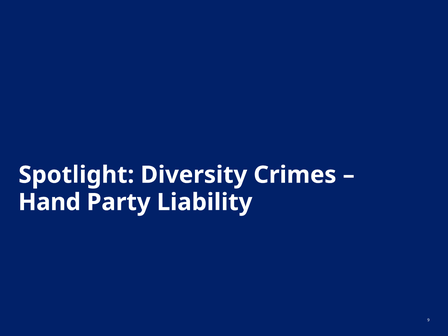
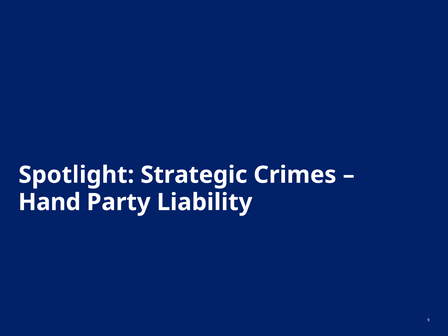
Diversity: Diversity -> Strategic (194, 175)
